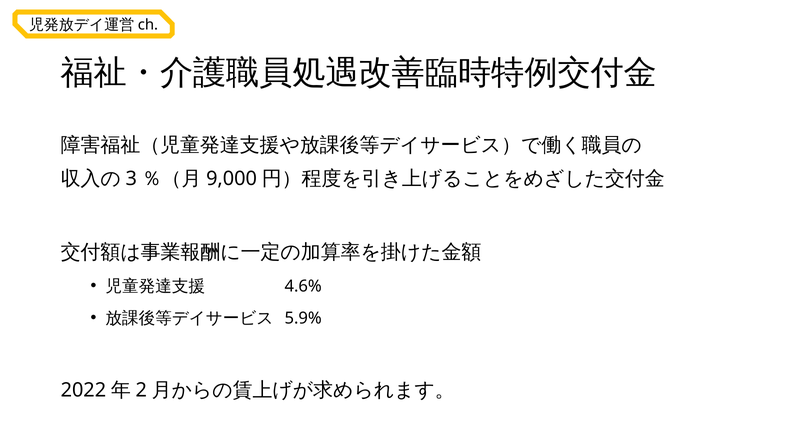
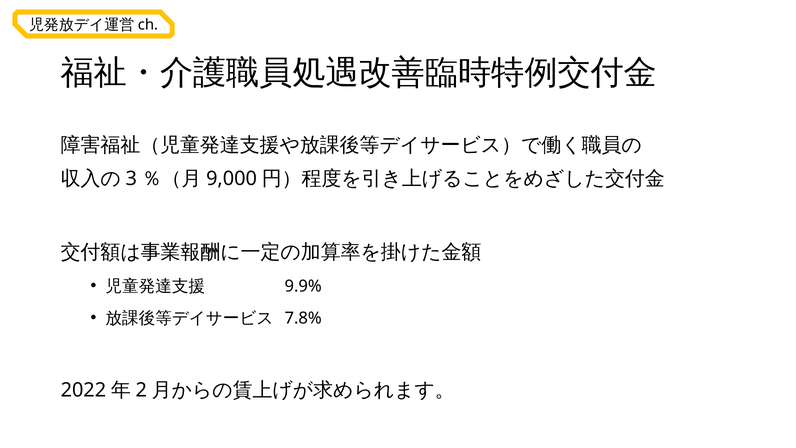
4.6%: 4.6% -> 9.9% (303, 286)
5.9%: 5.9% -> 7.8% (303, 318)
